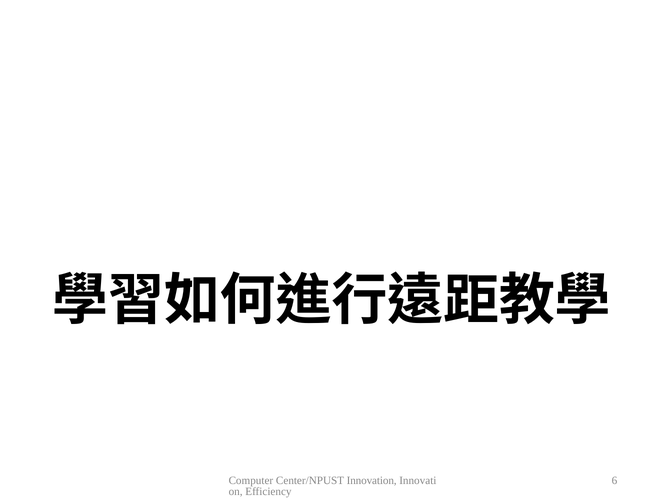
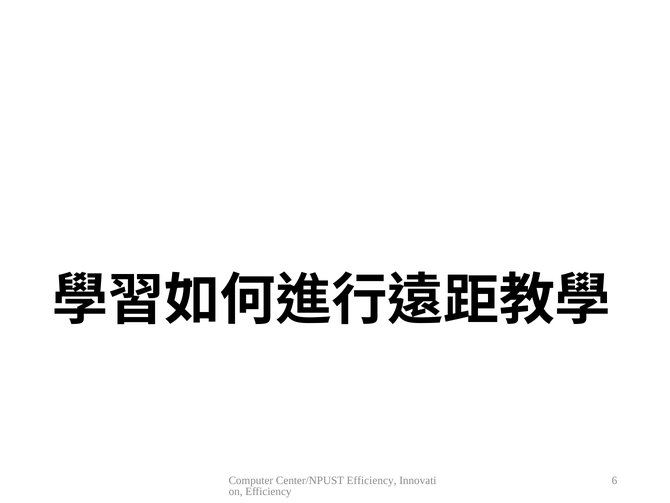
Center/NPUST Innovation: Innovation -> Efficiency (372, 480)
